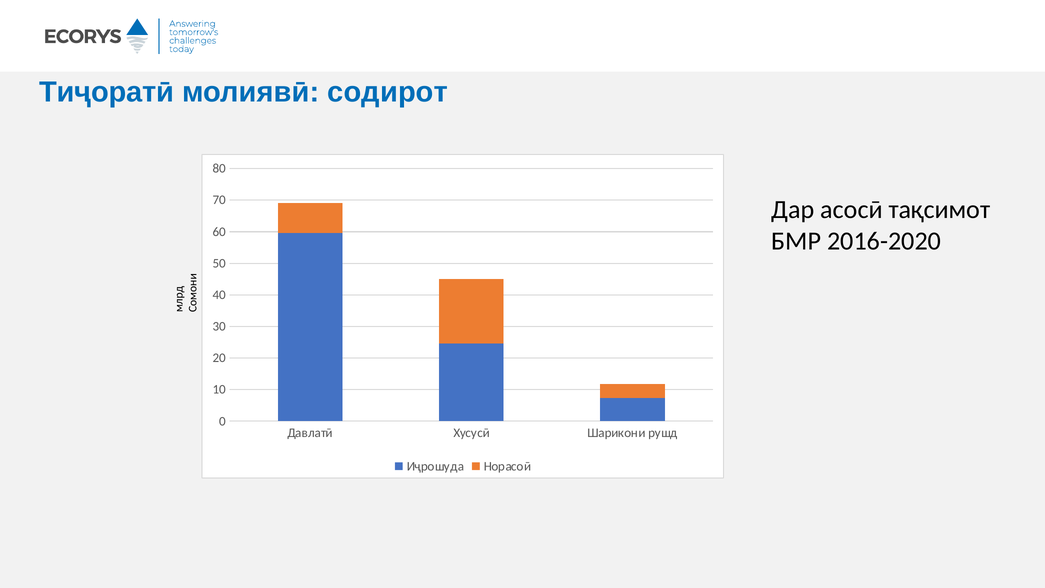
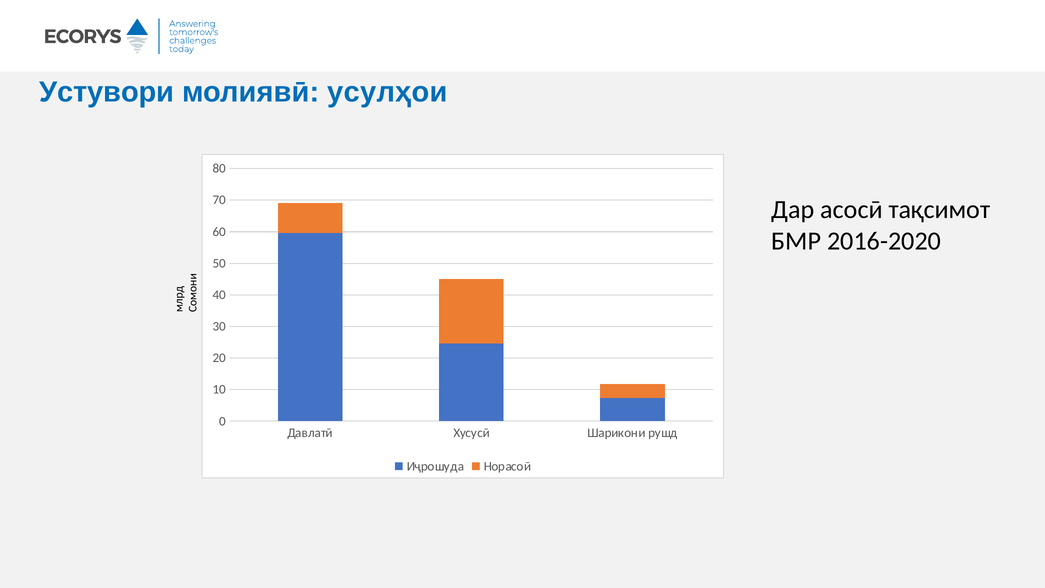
Тиҷоратӣ: Тиҷоратӣ -> Устувори (107, 92)
содирот: содирот -> усулҳои (388, 92)
